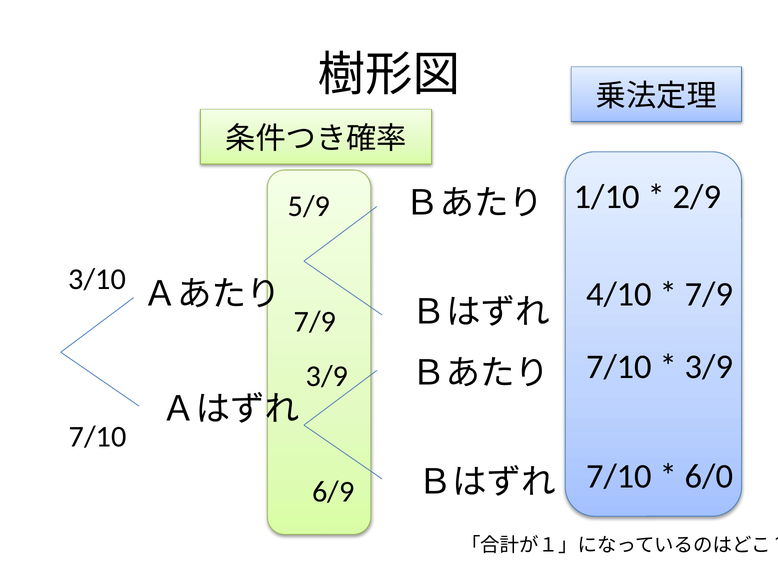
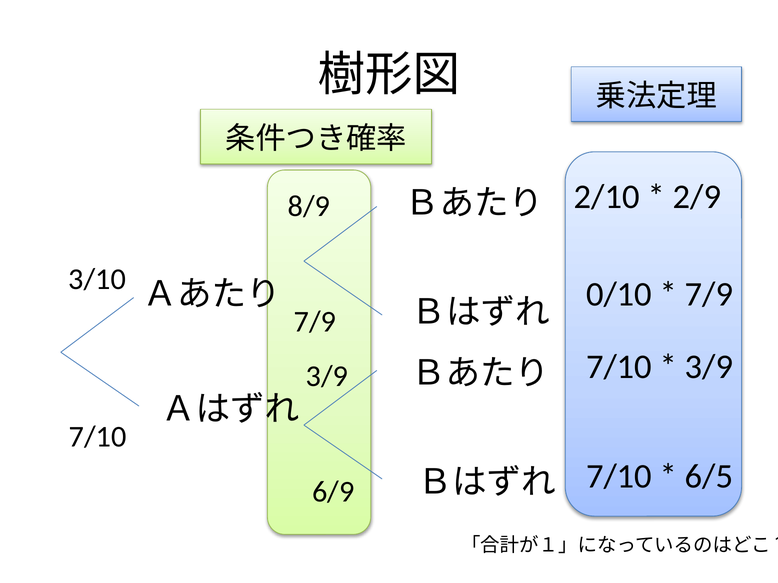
1/10: 1/10 -> 2/10 (607, 197)
5/9: 5/9 -> 8/9 (309, 206)
4/10: 4/10 -> 0/10 (619, 294)
6/0: 6/0 -> 6/5 (709, 477)
